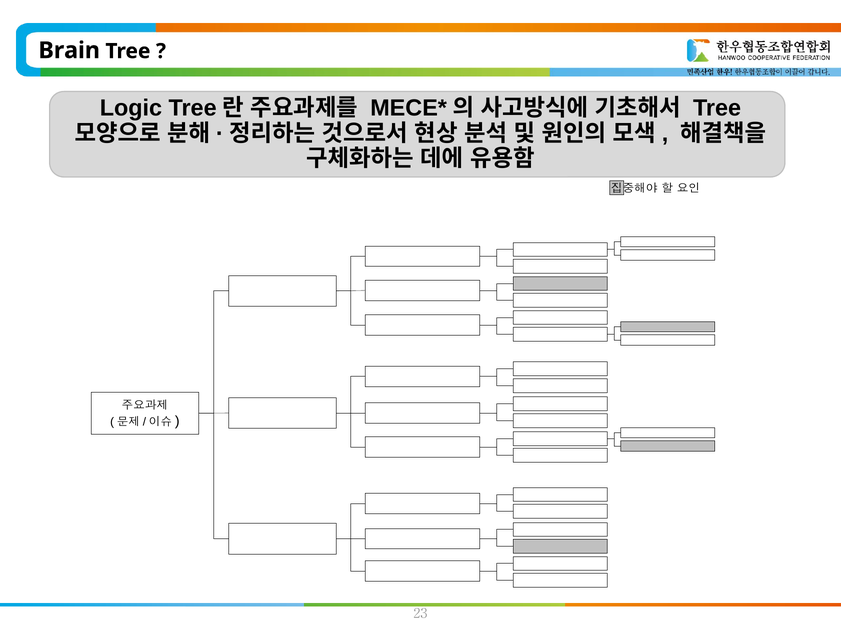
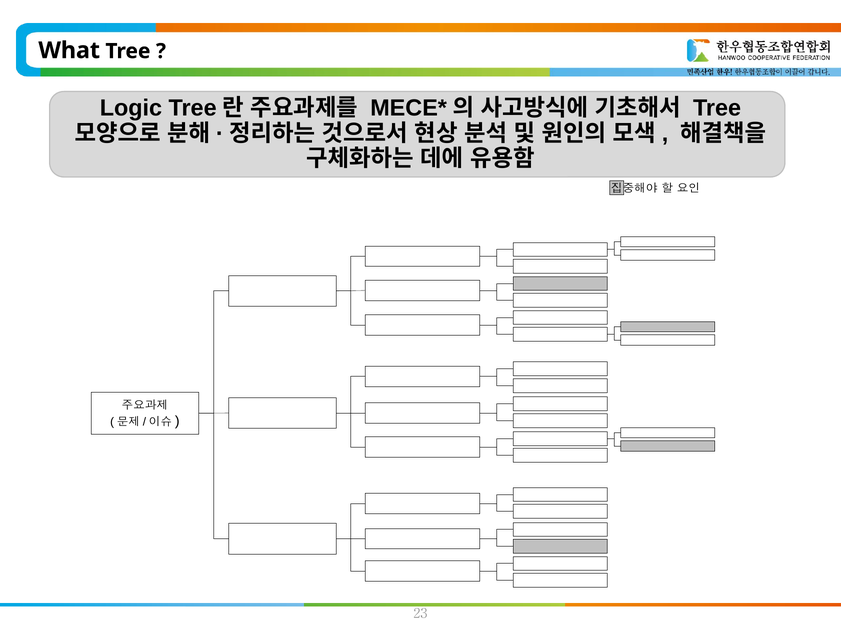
Brain: Brain -> What (69, 50)
